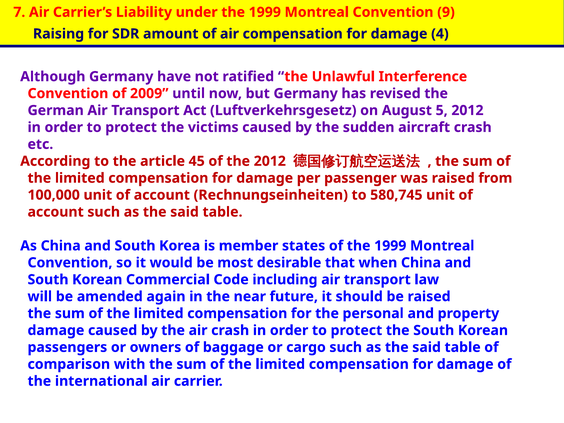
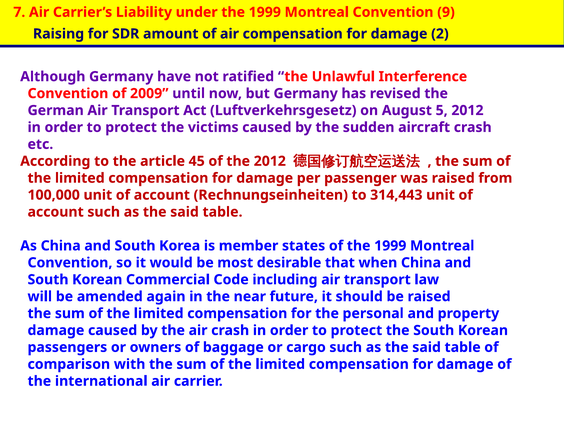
4: 4 -> 2 (440, 34)
580,745: 580,745 -> 314,443 (396, 195)
